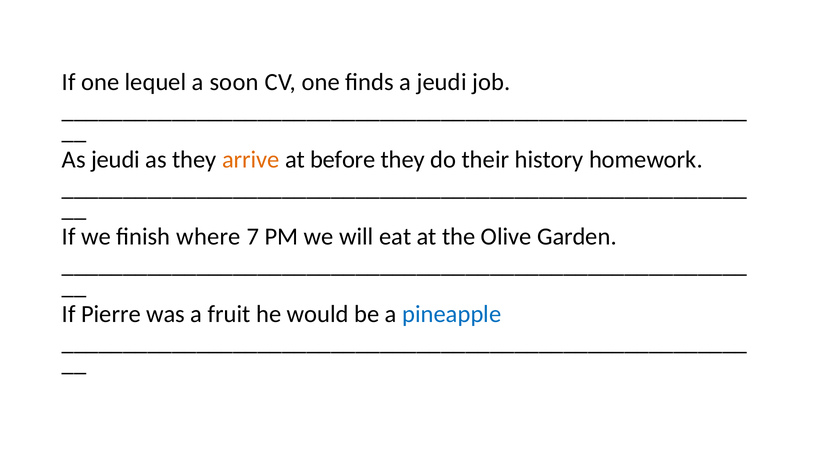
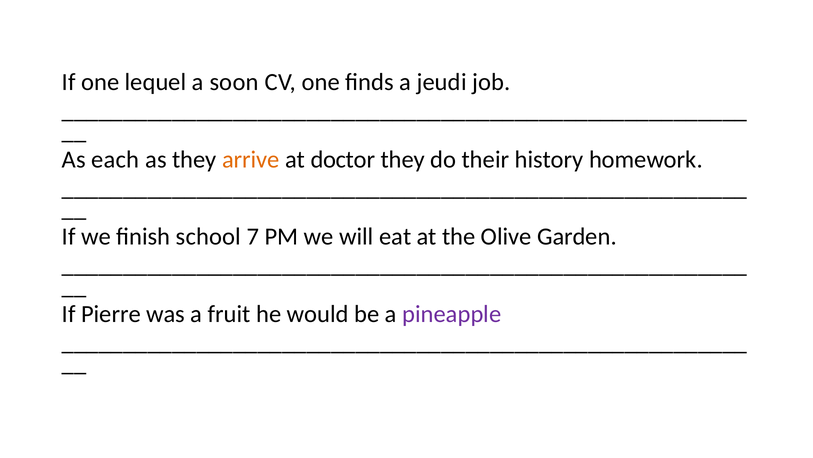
As jeudi: jeudi -> each (115, 159)
before: before -> doctor (343, 159)
where: where -> school (208, 236)
pineapple colour: blue -> purple (452, 314)
